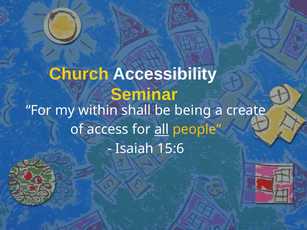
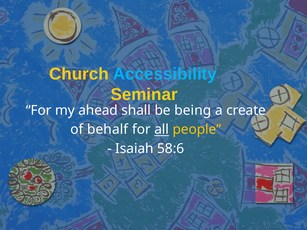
Accessibility colour: white -> light blue (165, 74)
within: within -> ahead (98, 110)
access: access -> behalf (108, 130)
15:6: 15:6 -> 58:6 (171, 149)
